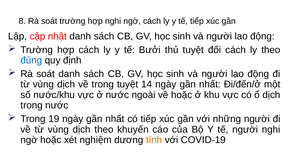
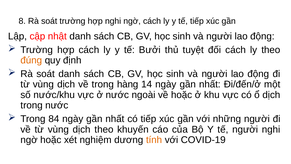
đúng colour: blue -> orange (31, 60)
trong tuyệt: tuyệt -> hàng (128, 84)
19: 19 -> 84 (54, 119)
